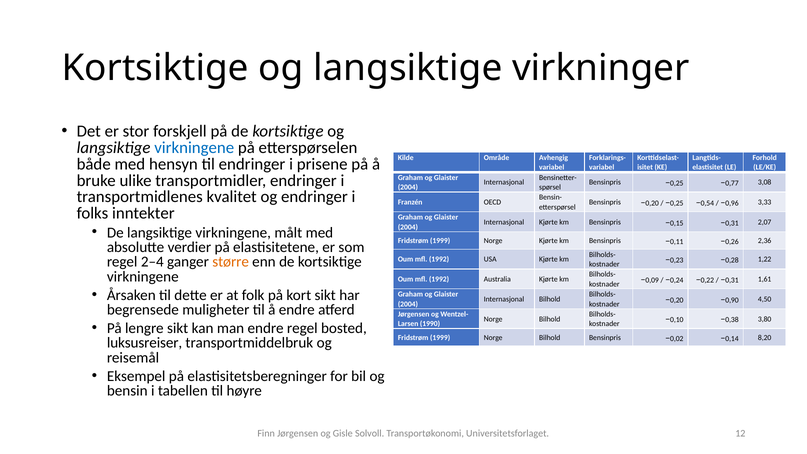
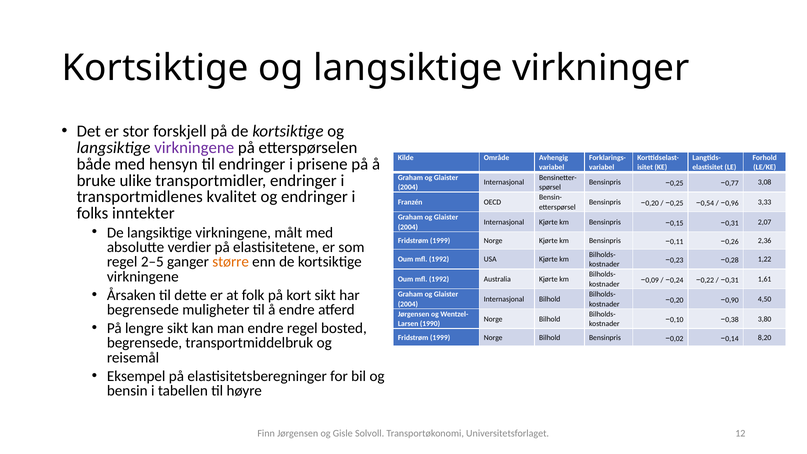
virkningene colour: blue -> purple (194, 148)
2–4: 2–4 -> 2–5 (152, 262)
luksusreiser: luksusreiser -> begrensede (145, 343)
